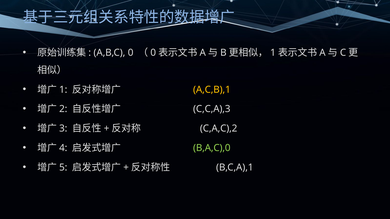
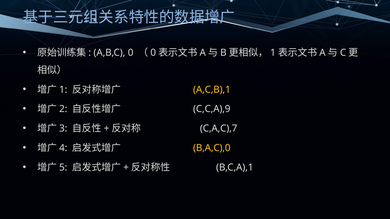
C,C,A),3: C,C,A),3 -> C,C,A),9 (212, 109)
C,A,C),2: C,A,C),2 -> C,A,C),7 (219, 129)
B,A,C),0 colour: light green -> yellow (212, 148)
